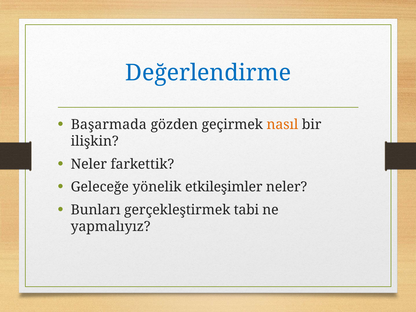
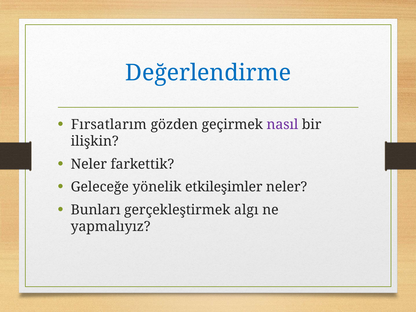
Başarmada: Başarmada -> Fırsatlarım (109, 125)
nasıl colour: orange -> purple (282, 125)
tabi: tabi -> algı (246, 210)
